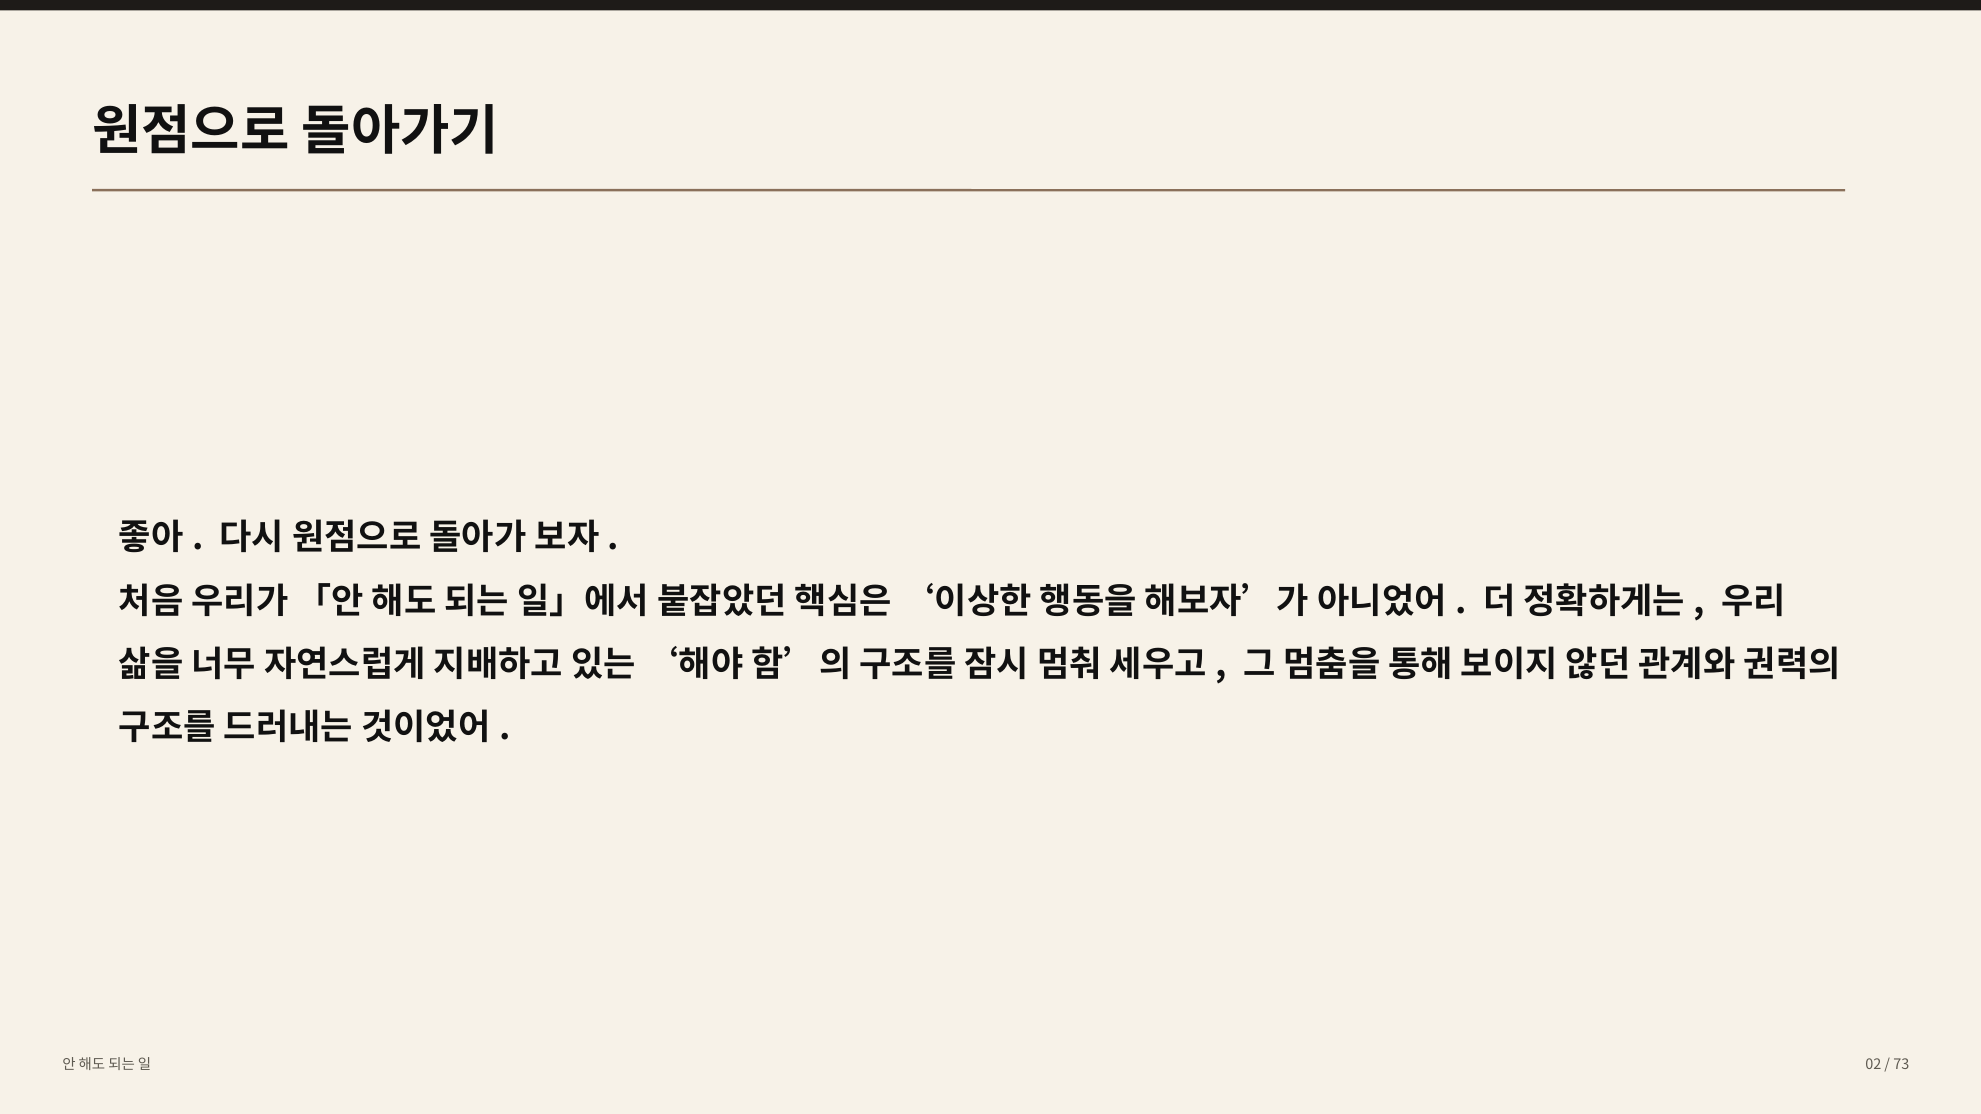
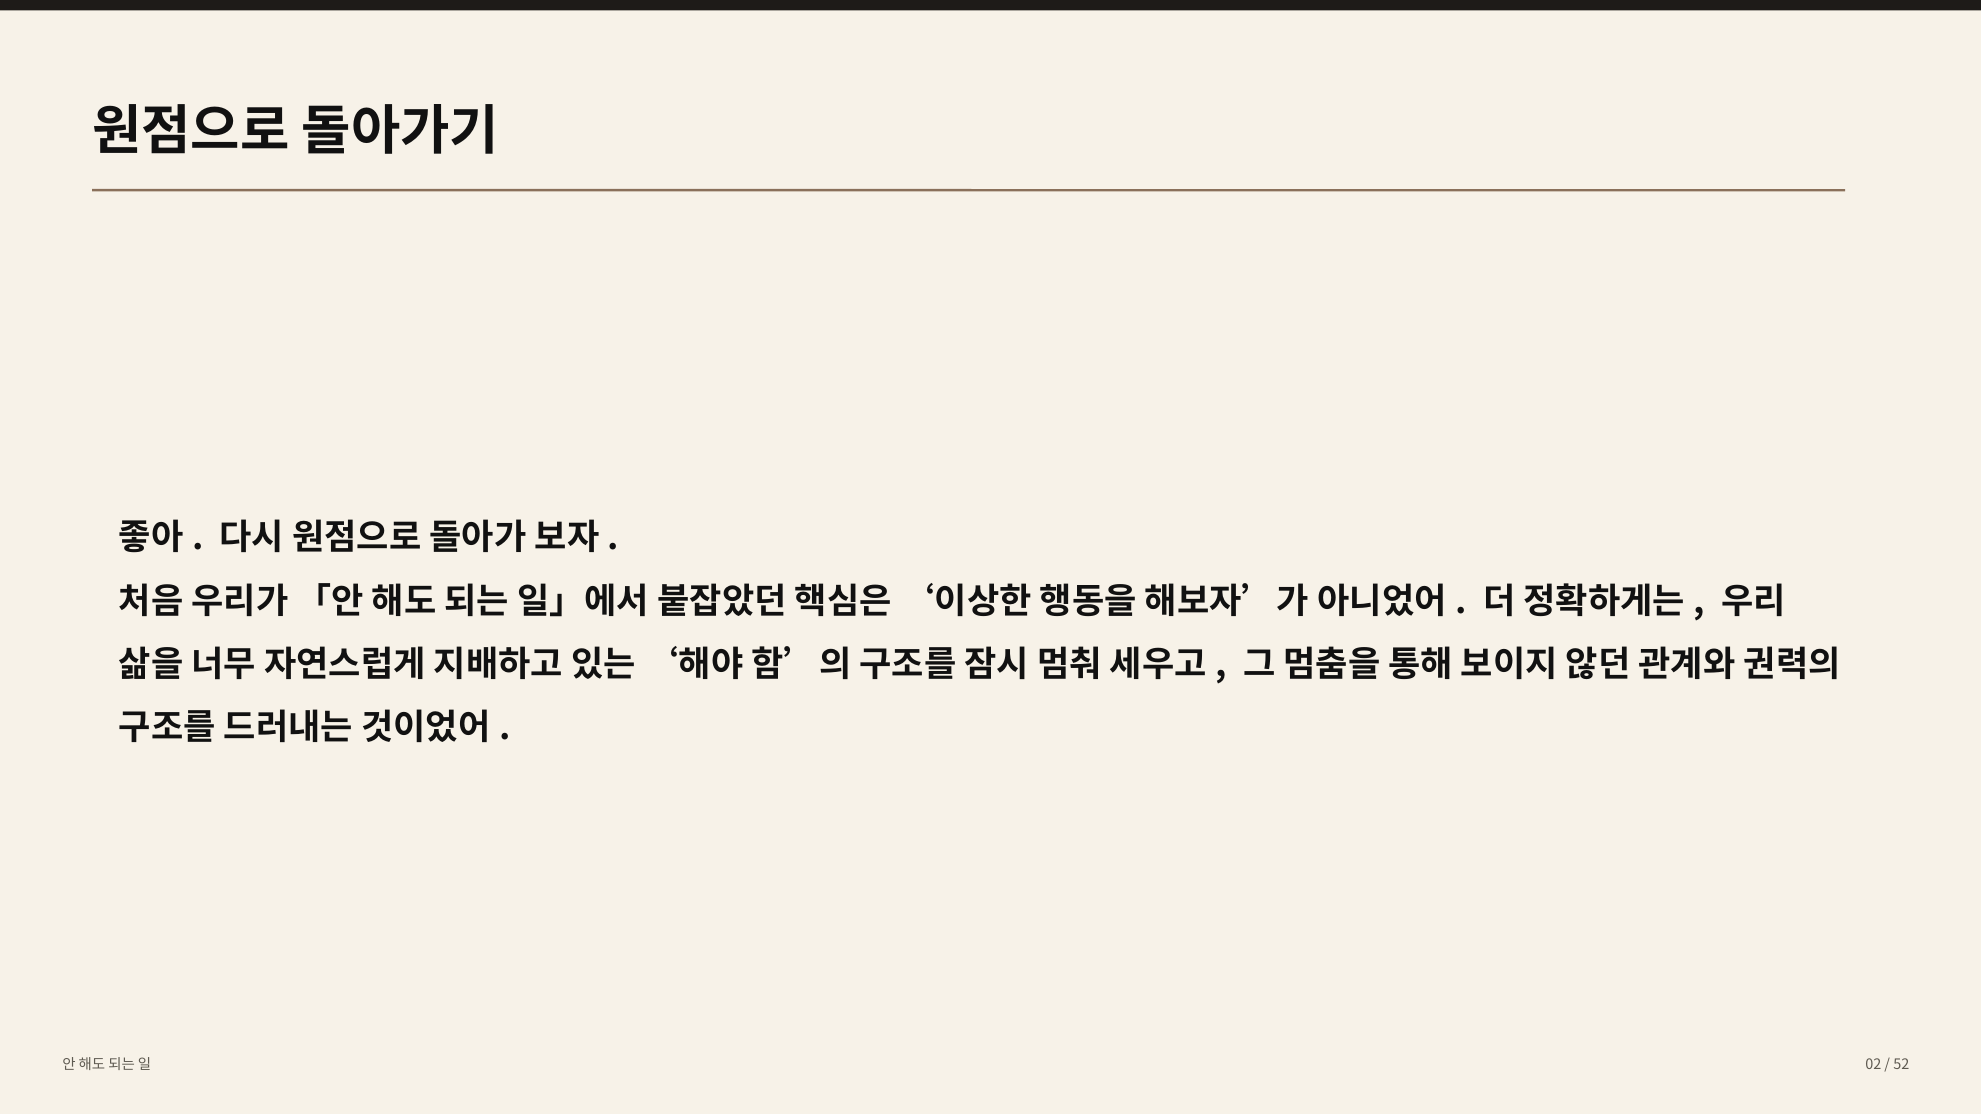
73: 73 -> 52 (1901, 1065)
